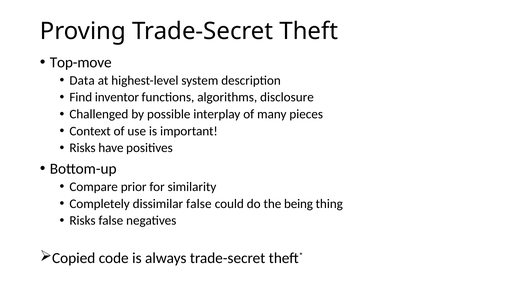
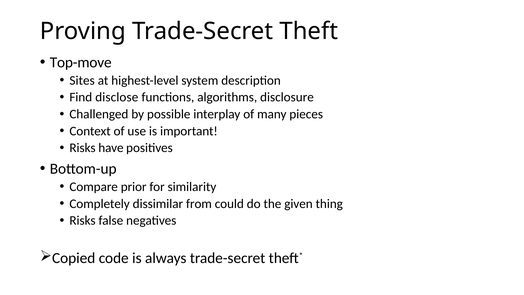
Data: Data -> Sites (82, 80)
inventor: inventor -> disclose (117, 97)
dissimilar false: false -> from (199, 204)
being: being -> given (298, 204)
